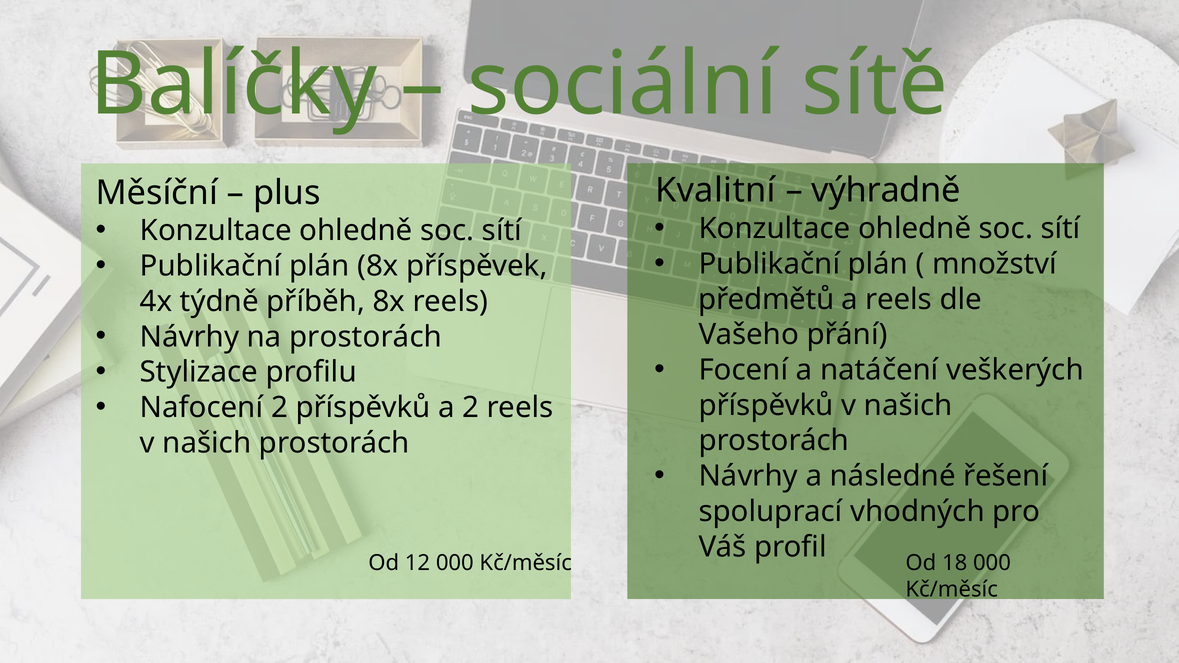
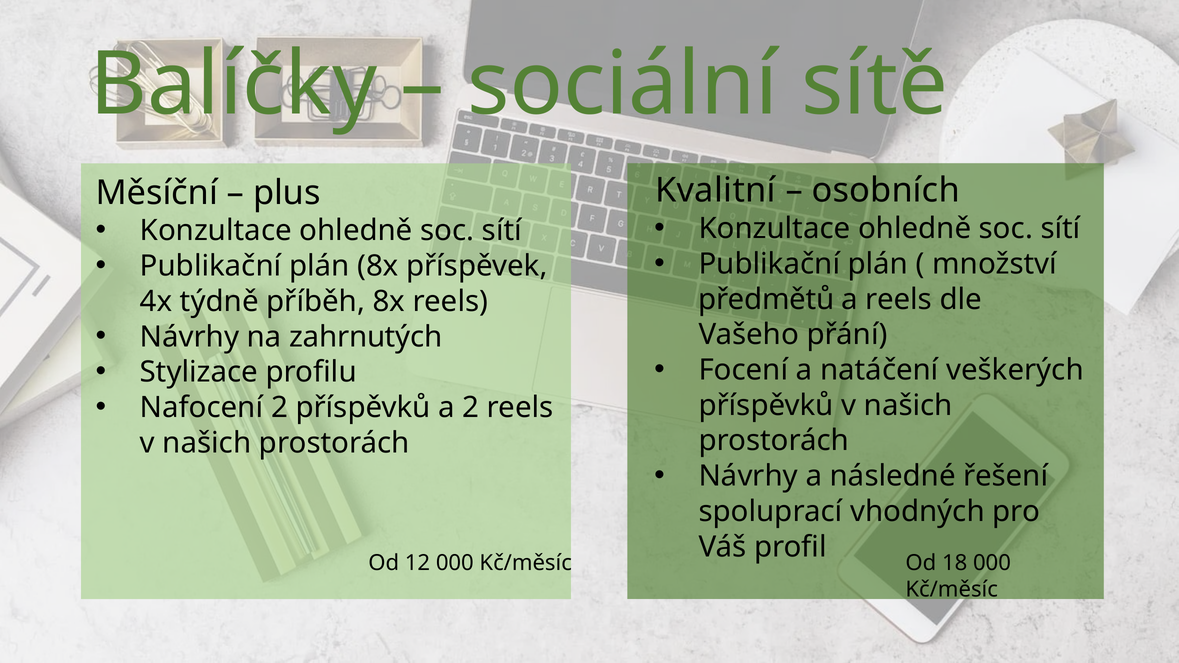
výhradně: výhradně -> osobních (886, 191)
na prostorách: prostorách -> zahrnutých (366, 337)
